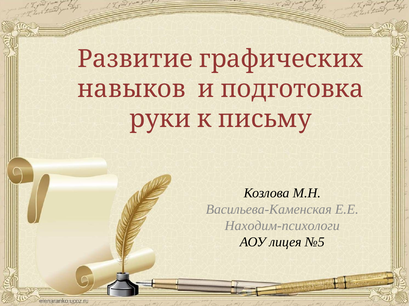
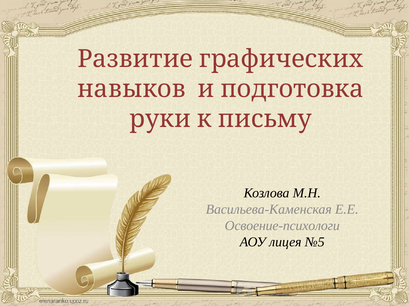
Находим-психологи: Находим-психологи -> Освоение-психологи (282, 226)
